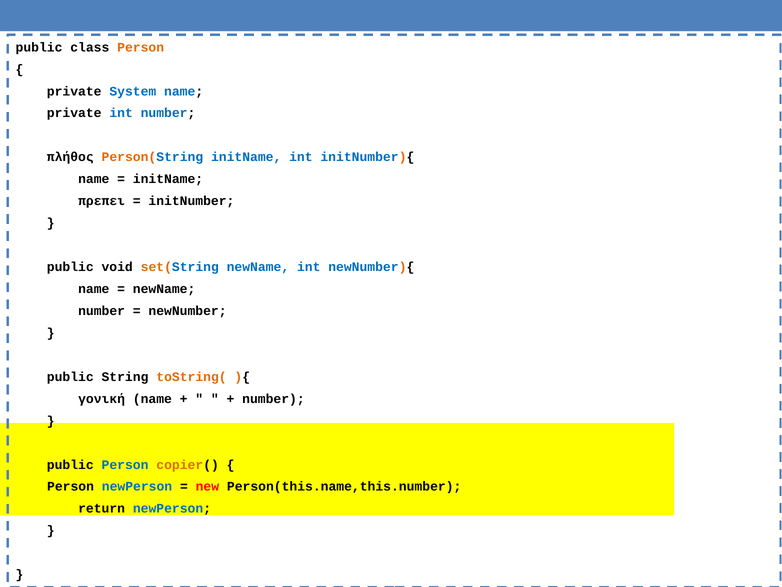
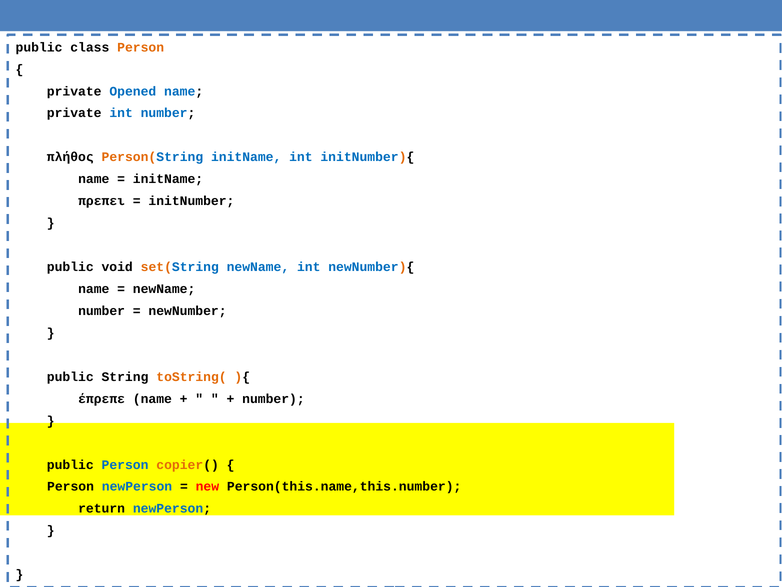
System: System -> Opened (133, 91)
γονική: γονική -> έπρεπε (102, 398)
